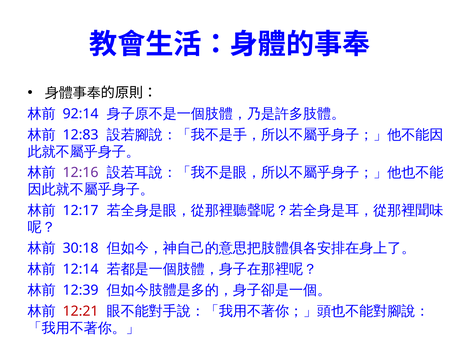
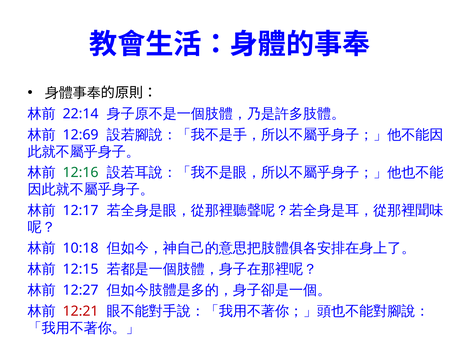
92:14: 92:14 -> 22:14 (81, 114)
12:83: 12:83 -> 12:69 (81, 135)
12:16 colour: purple -> green (81, 173)
30:18: 30:18 -> 10:18 (81, 248)
12:14: 12:14 -> 12:15 (81, 269)
12:39: 12:39 -> 12:27 (81, 290)
